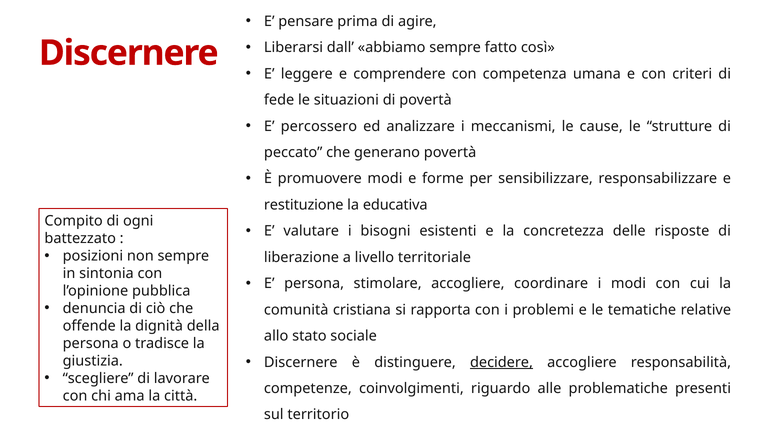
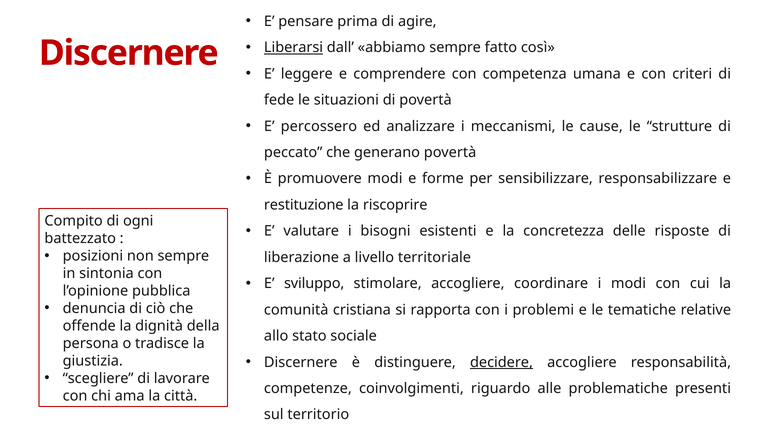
Liberarsi underline: none -> present (294, 48)
educativa: educativa -> riscoprire (395, 205)
E persona: persona -> sviluppo (314, 283)
